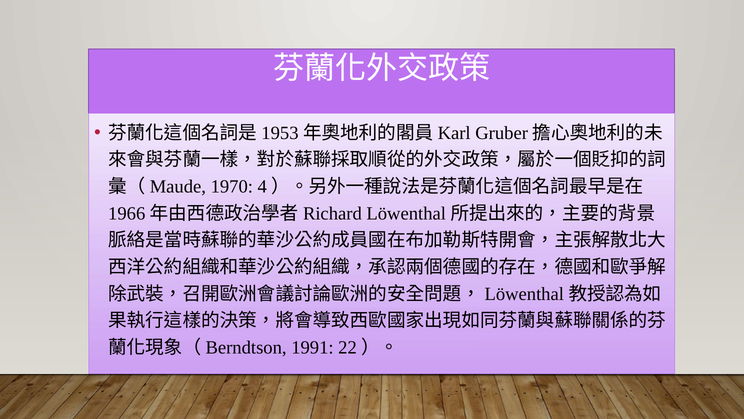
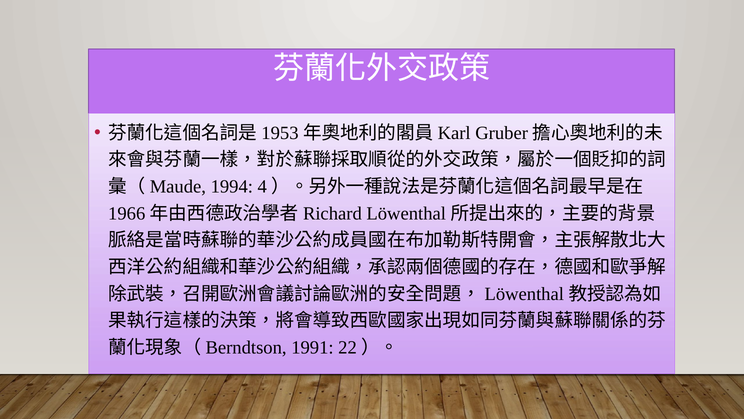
1970: 1970 -> 1994 (232, 186)
